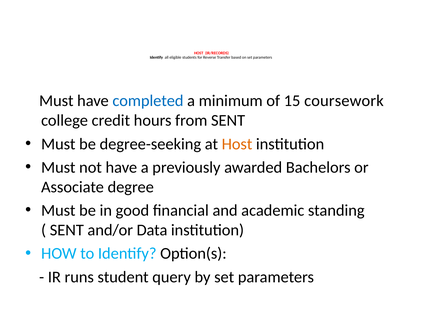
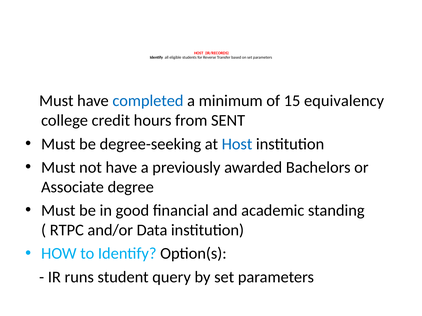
coursework: coursework -> equivalency (344, 101)
Host colour: orange -> blue (237, 144)
SENT: SENT -> RTPC (67, 231)
